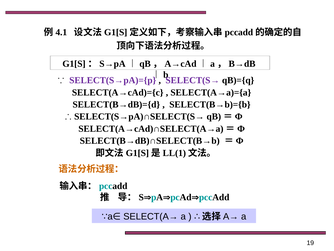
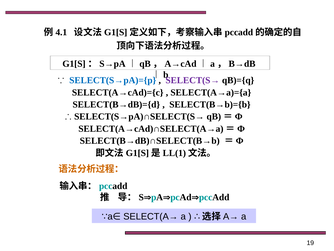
SELECT(S→pA)={p colour: purple -> blue (113, 80)
